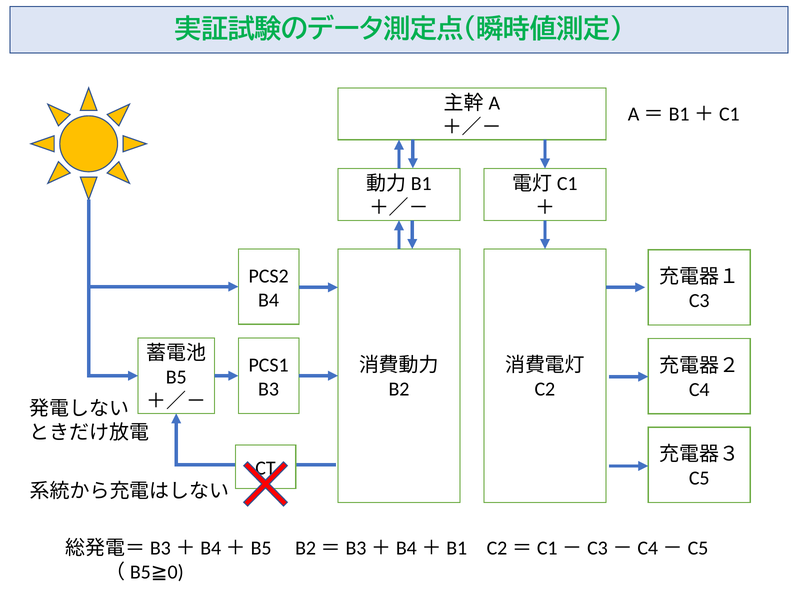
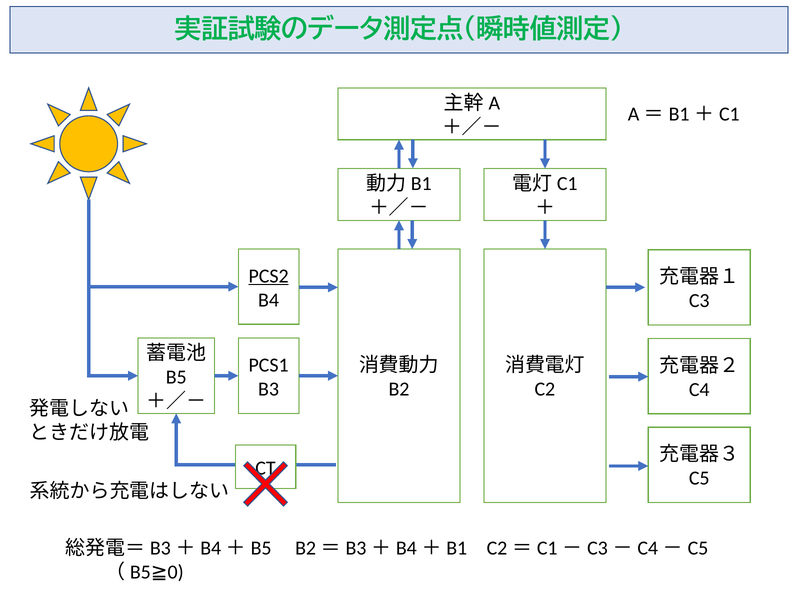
PCS2 underline: none -> present (269, 276)
